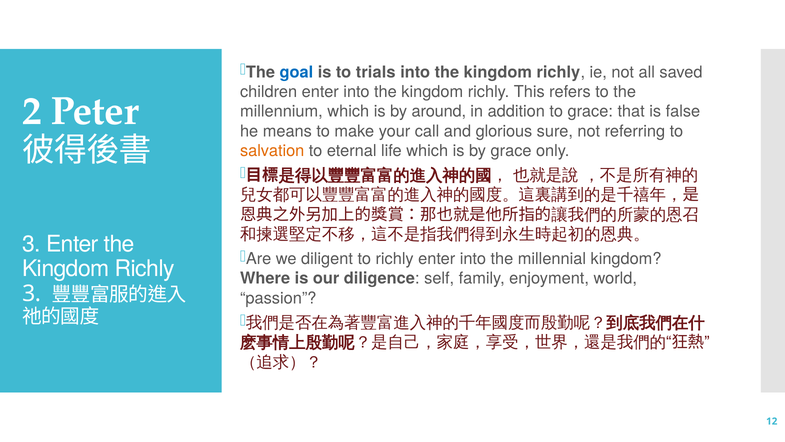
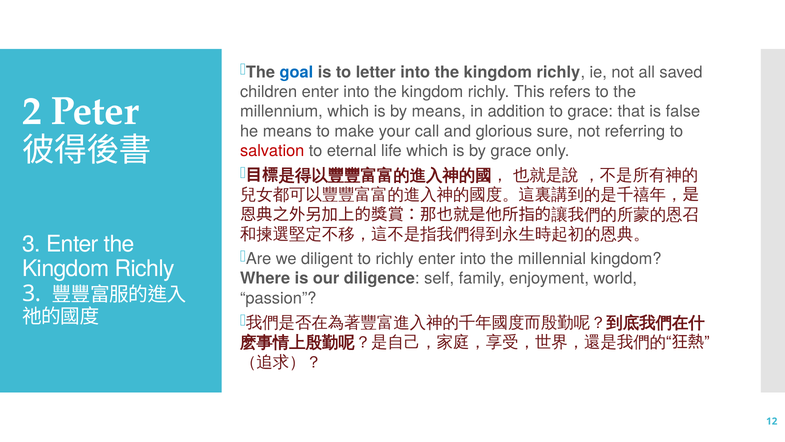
trials: trials -> letter (376, 72)
by around: around -> means (439, 111)
salvation colour: orange -> red (272, 151)
